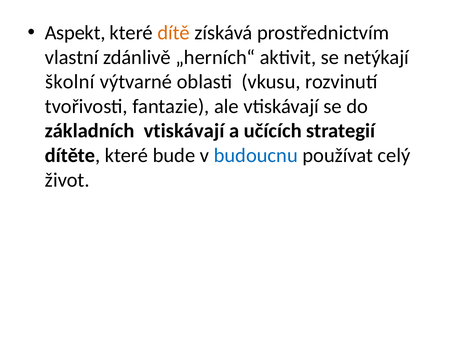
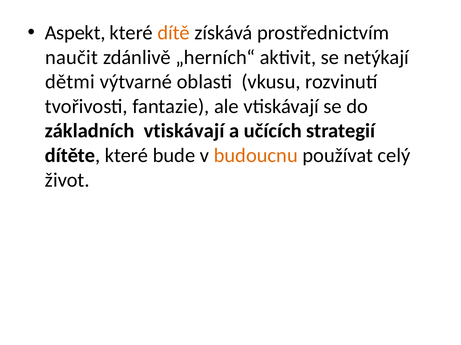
vlastní: vlastní -> naučit (72, 57)
školní: školní -> dětmi (70, 82)
budoucnu colour: blue -> orange (256, 156)
